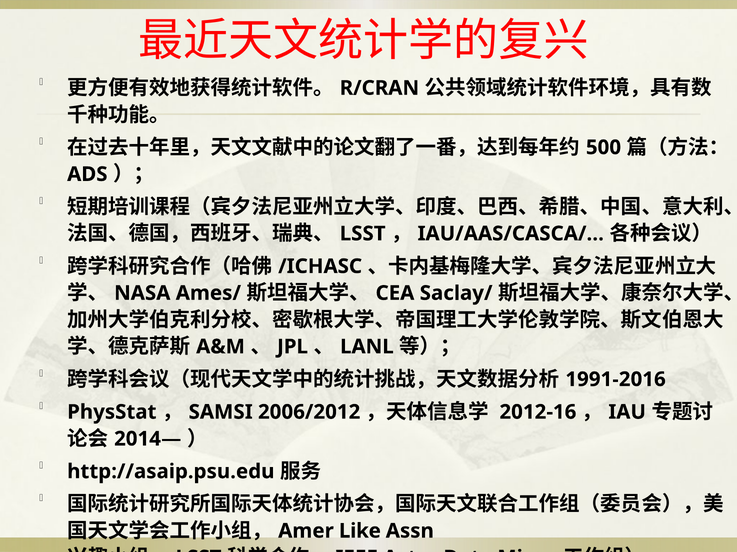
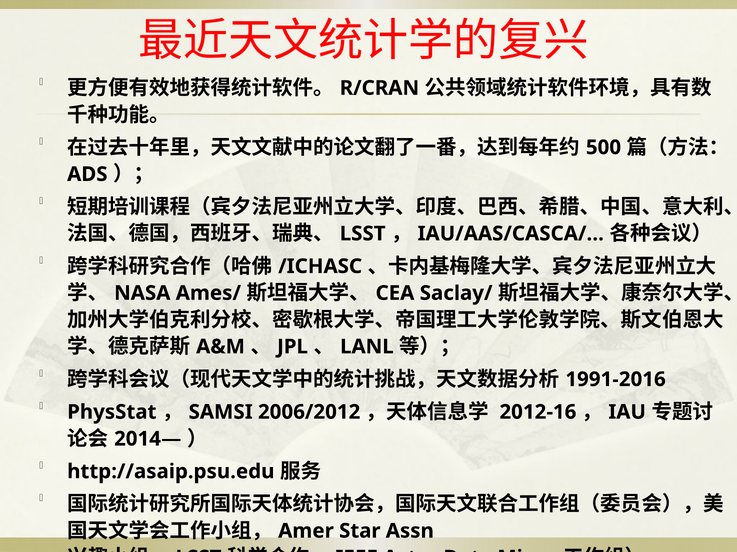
Like: Like -> Star (360, 532)
